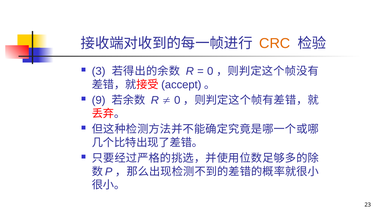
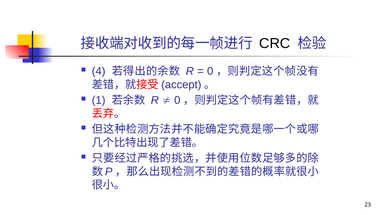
CRC colour: orange -> black (275, 43)
3: 3 -> 4 (99, 71)
9: 9 -> 1 (99, 100)
